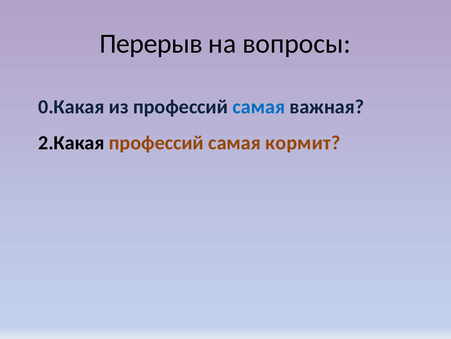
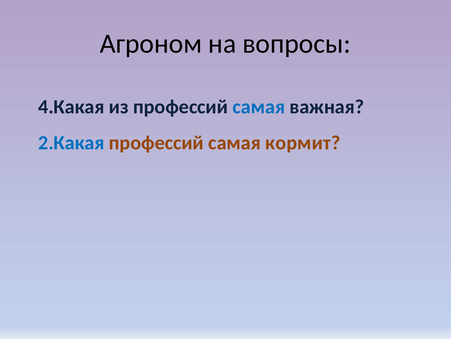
Перерыв: Перерыв -> Агроном (151, 44)
0.Какая: 0.Какая -> 4.Какая (71, 107)
2.Какая colour: black -> blue (71, 143)
